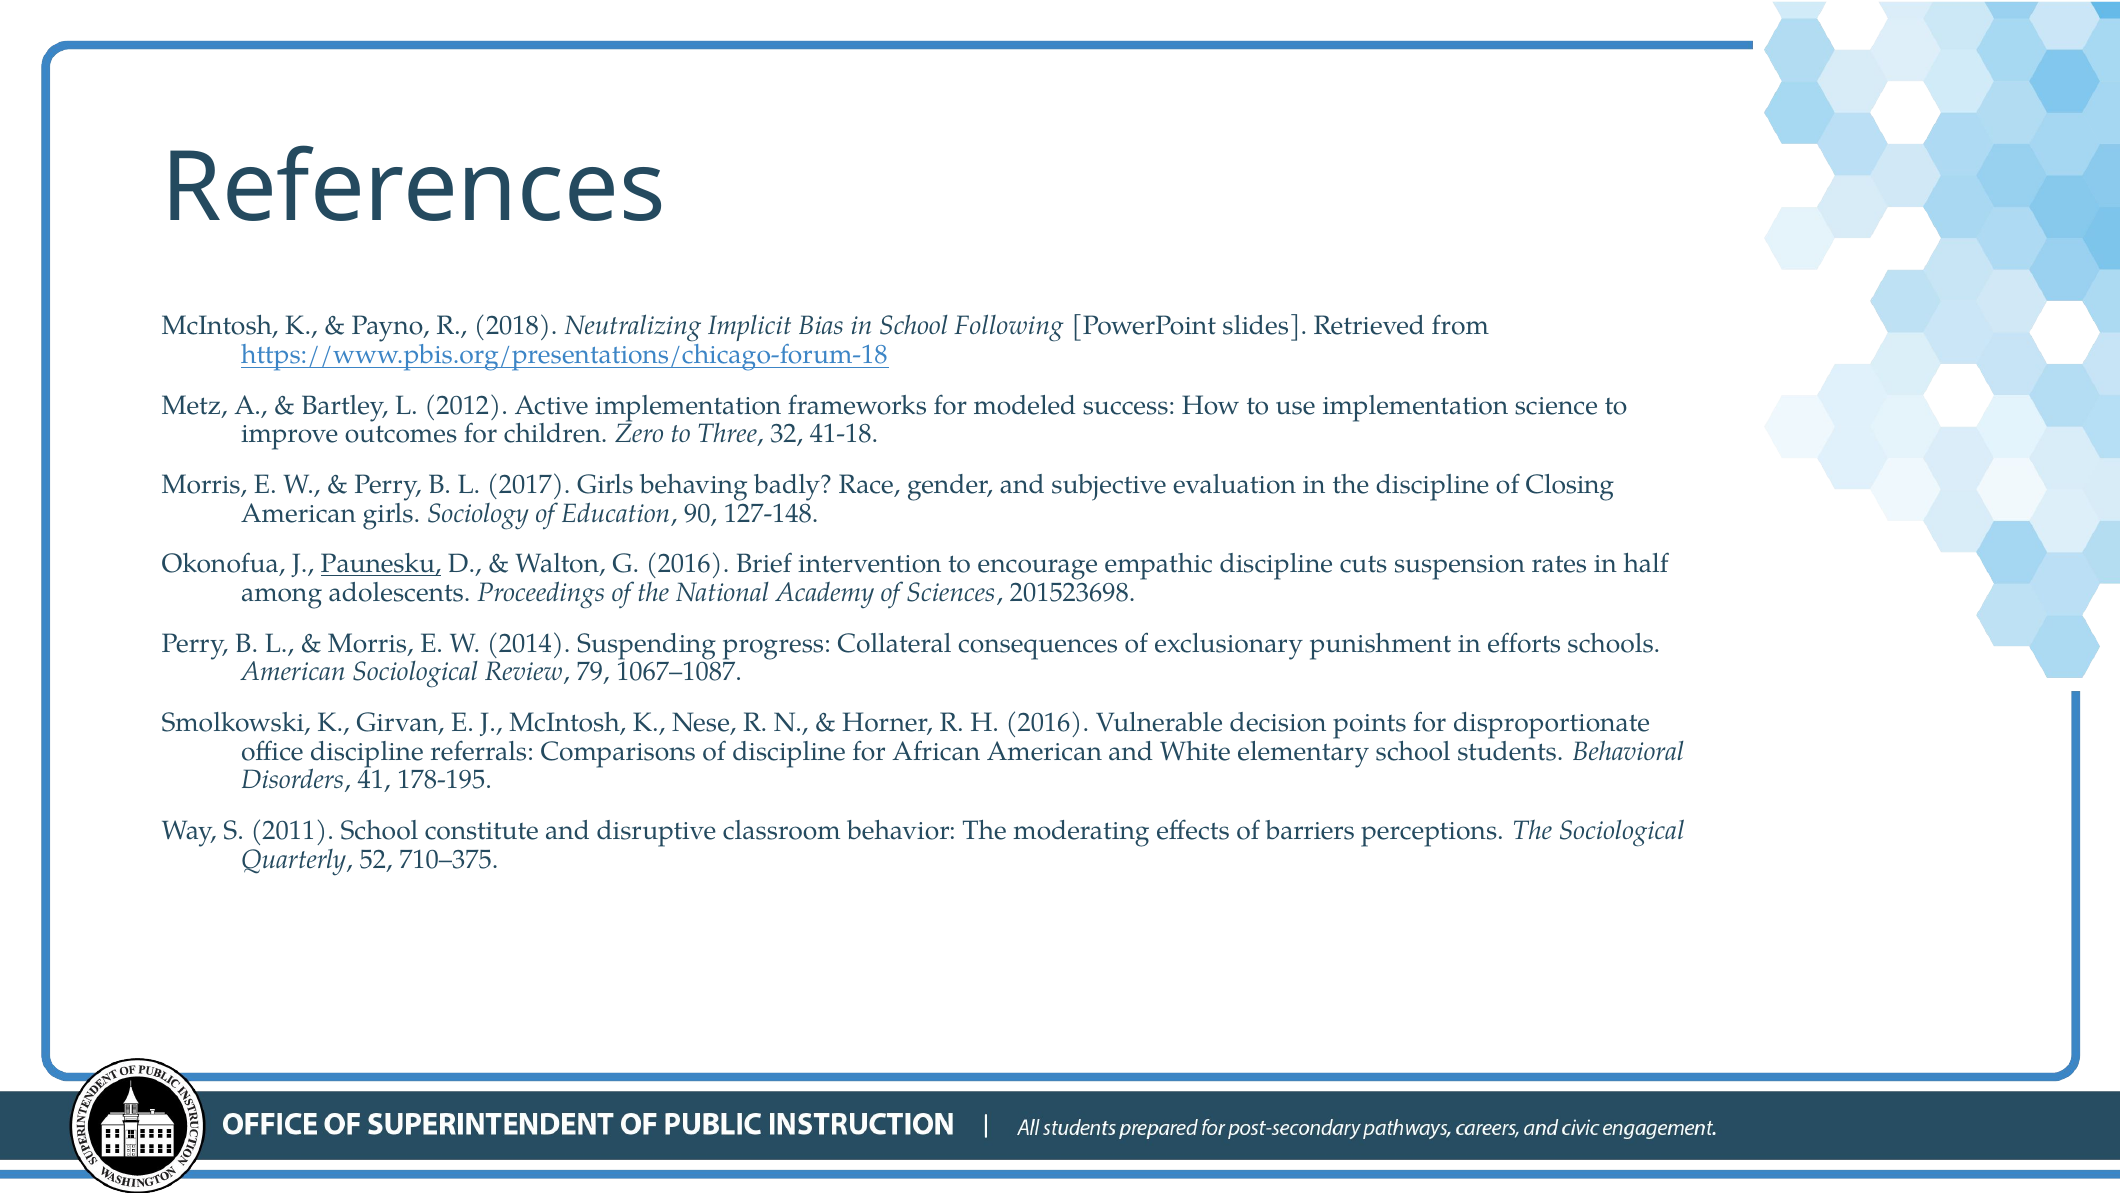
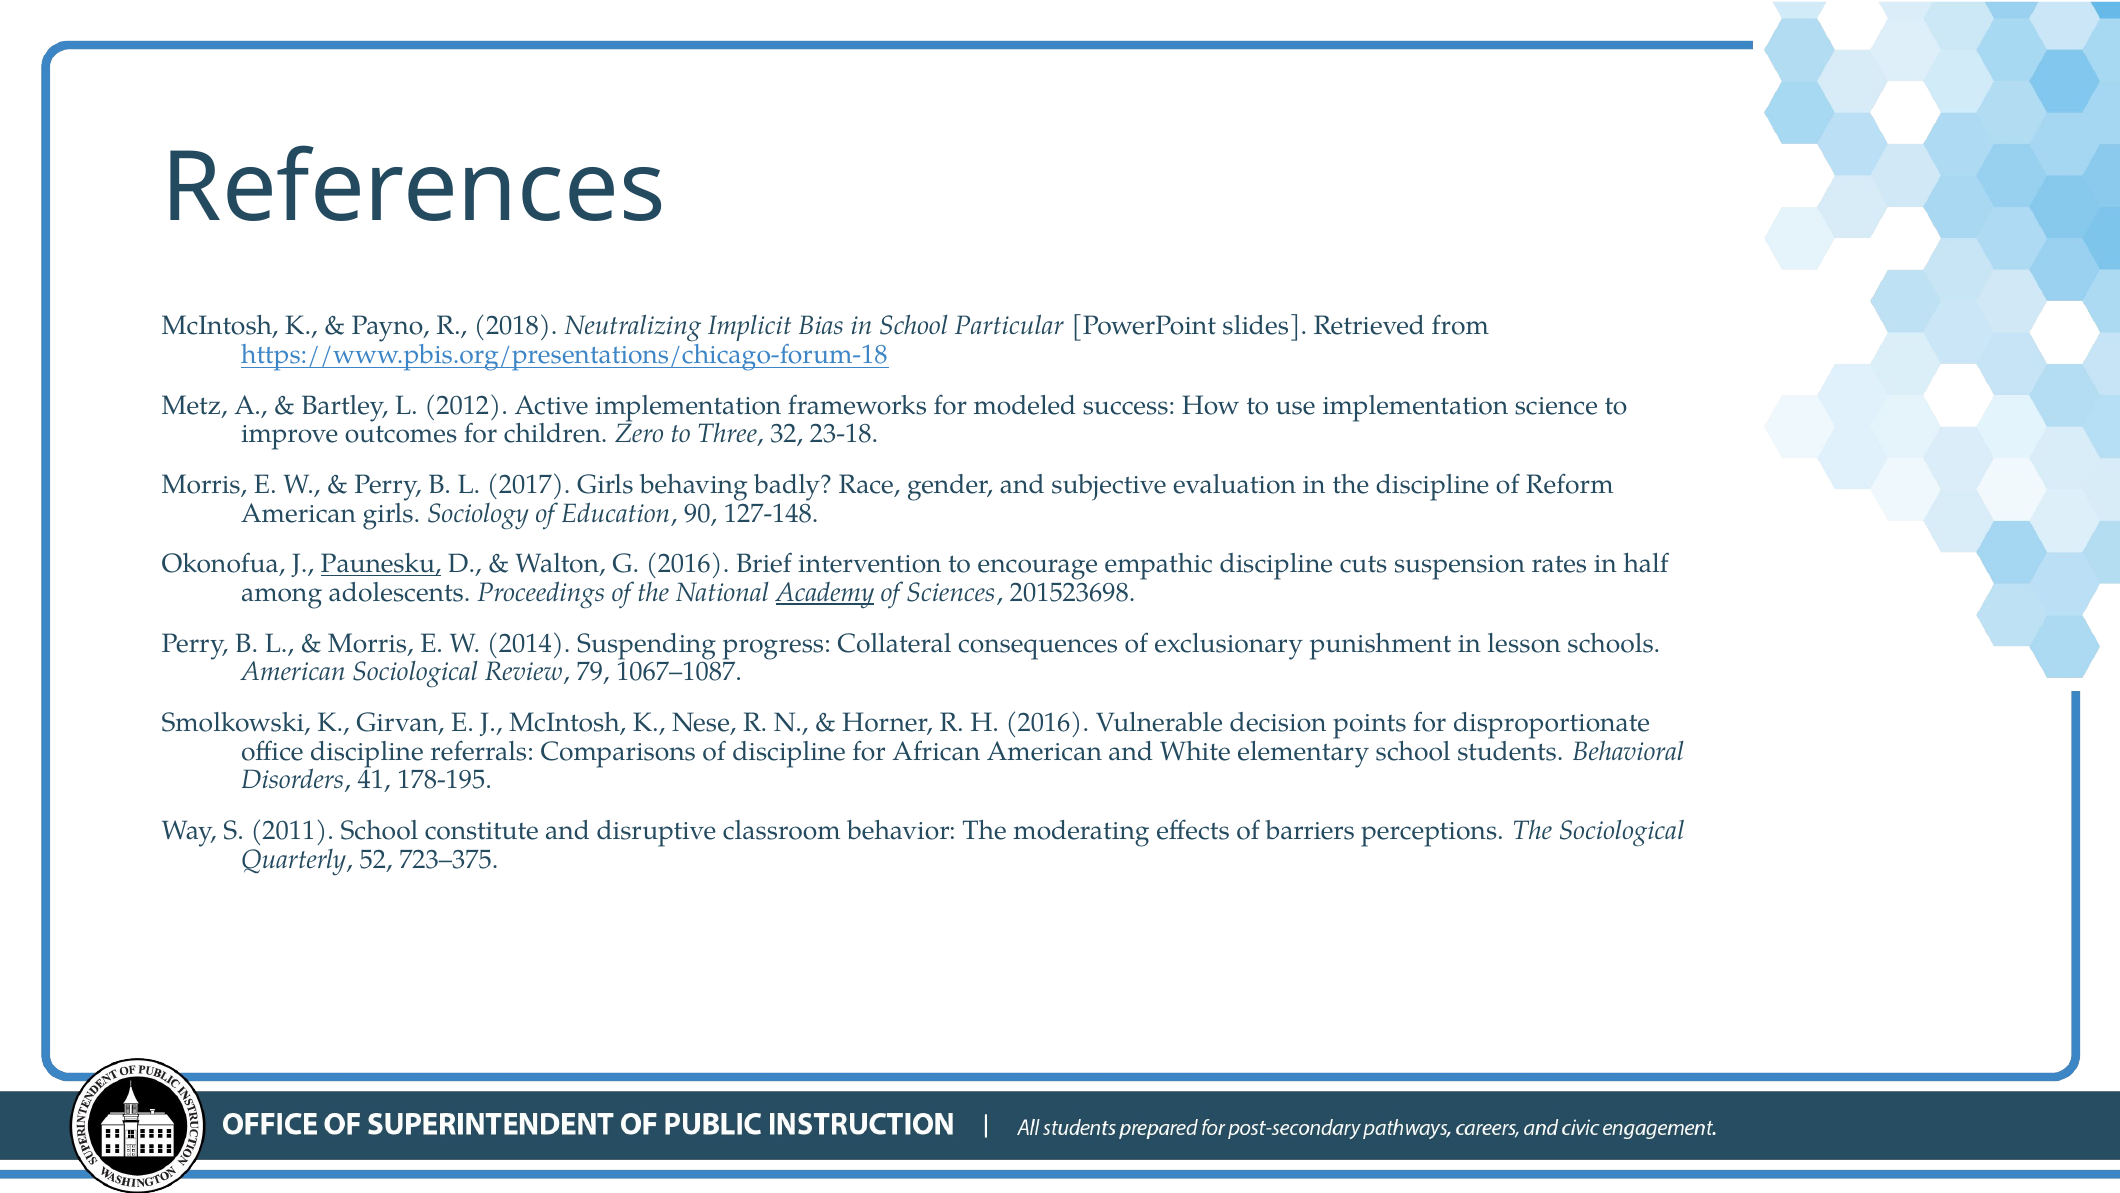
Following: Following -> Particular (1009, 326)
41-18: 41-18 -> 23-18 (844, 434)
Closing: Closing -> Reform (1570, 485)
Academy underline: none -> present (825, 593)
efforts: efforts -> lesson (1524, 643)
710–375: 710–375 -> 723–375 (449, 859)
